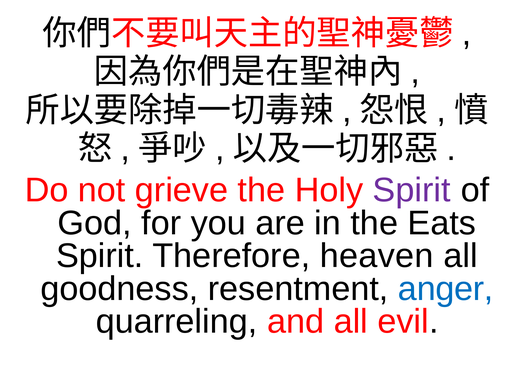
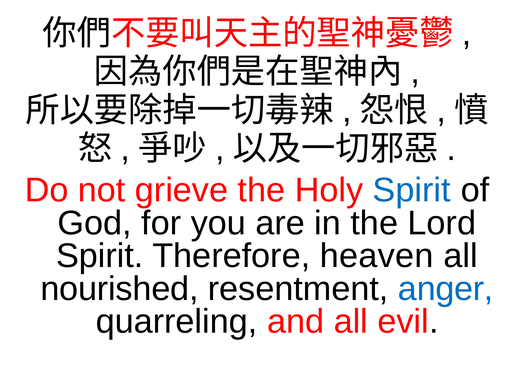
Spirit colour: purple -> blue (412, 191)
Eats: Eats -> Lord (442, 223)
goodness: goodness -> nourished (119, 289)
